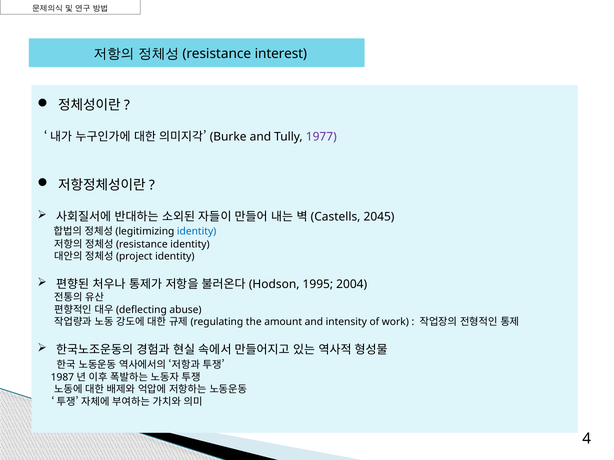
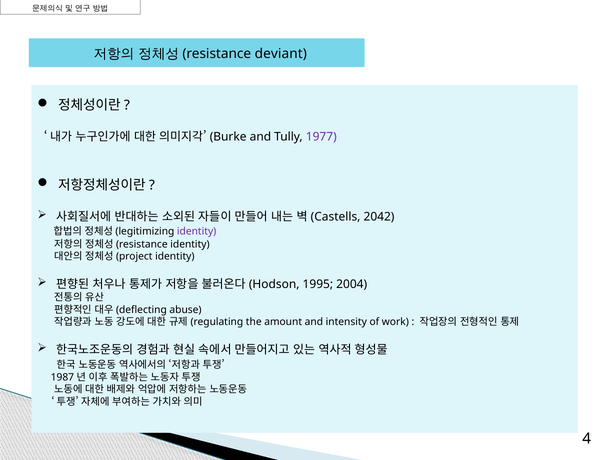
interest: interest -> deviant (281, 54)
2045: 2045 -> 2042 (379, 217)
identity colour: blue -> purple (197, 232)
